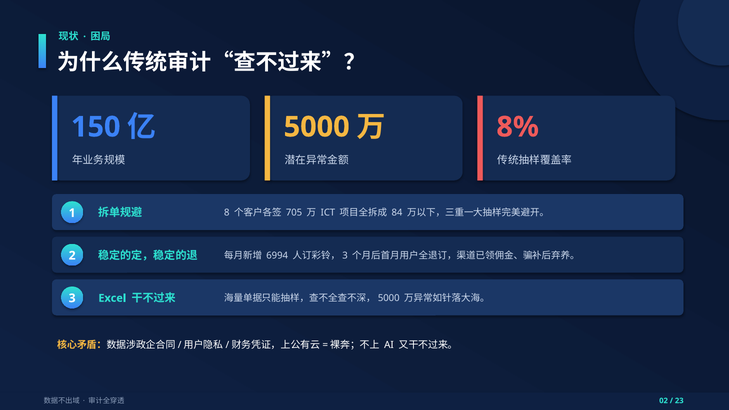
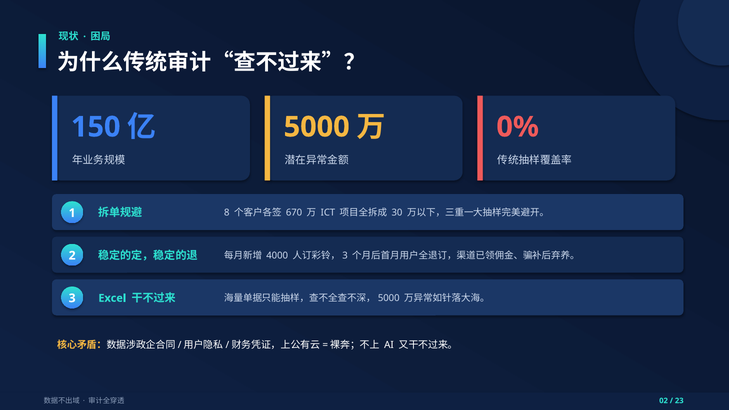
8%: 8% -> 0% (518, 127)
705: 705 -> 670 (294, 213)
84: 84 -> 30 (397, 213)
6994: 6994 -> 4000 (277, 255)
